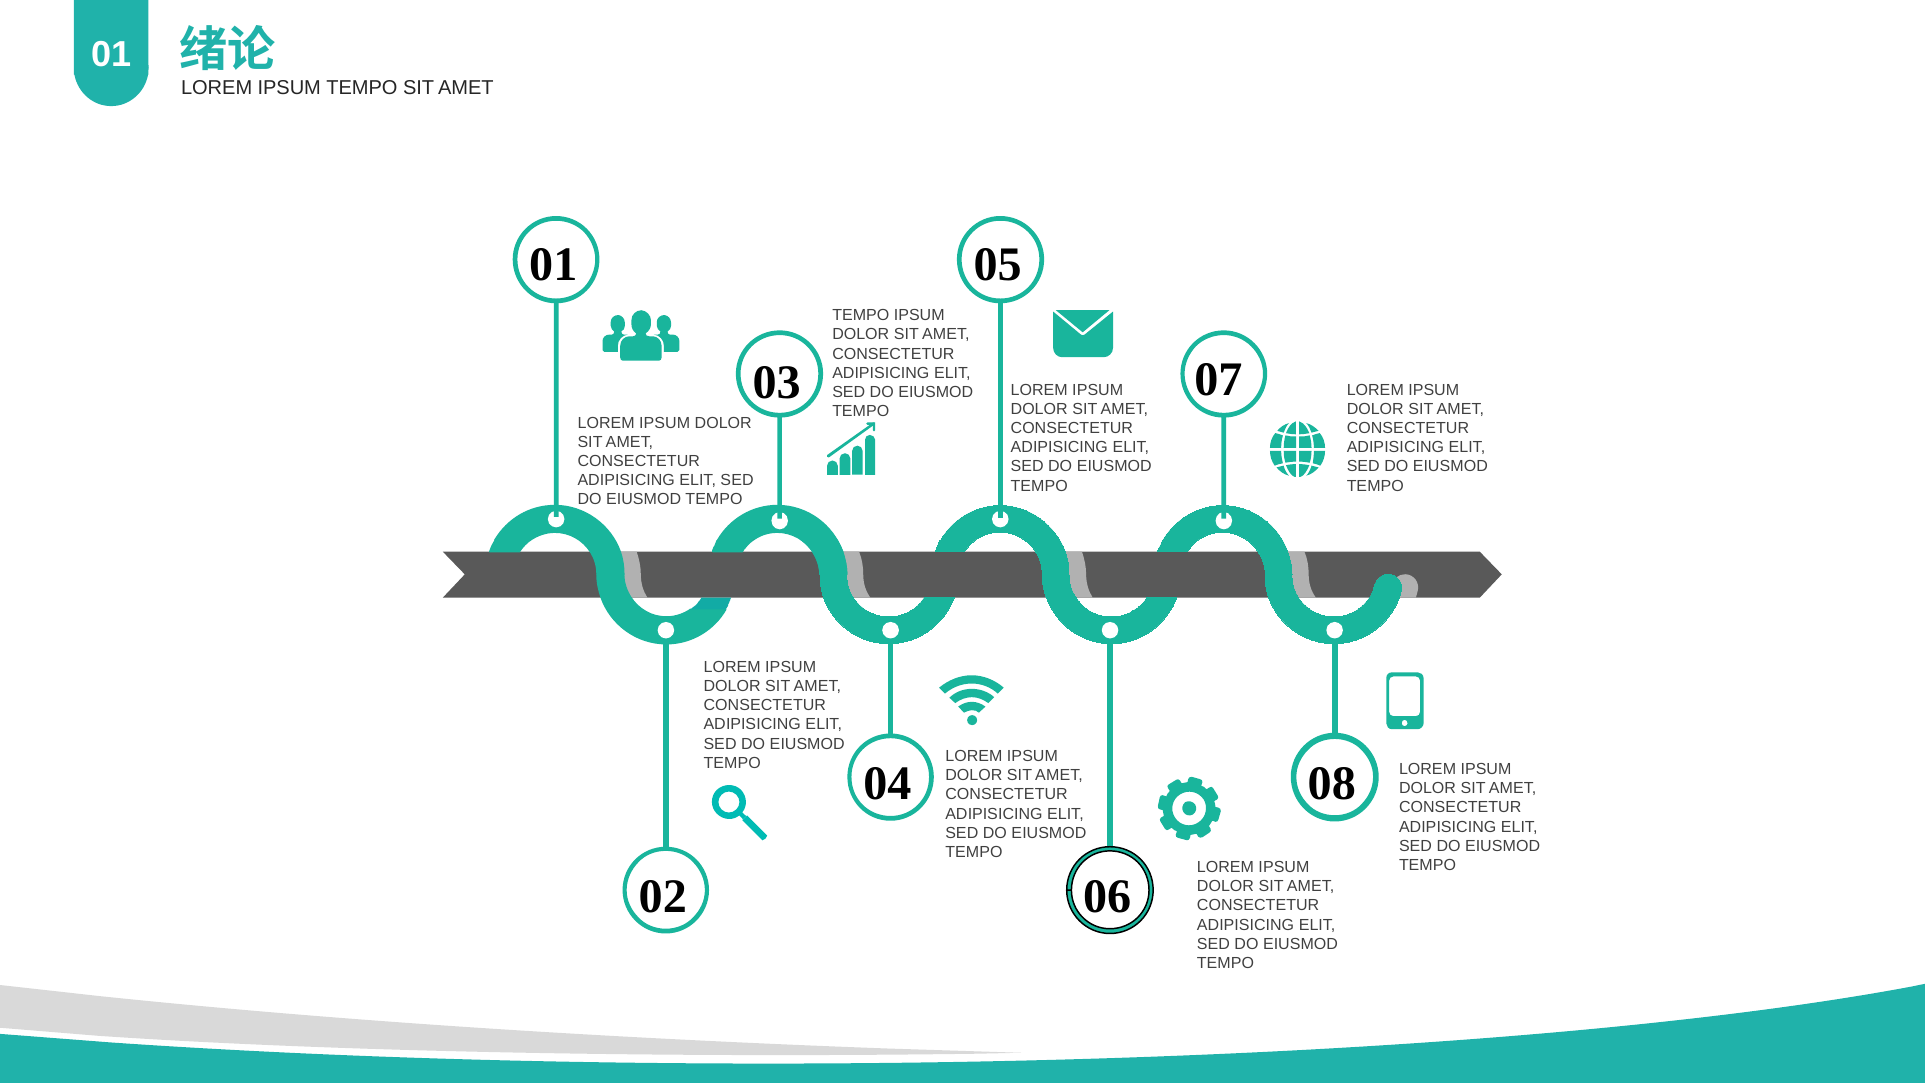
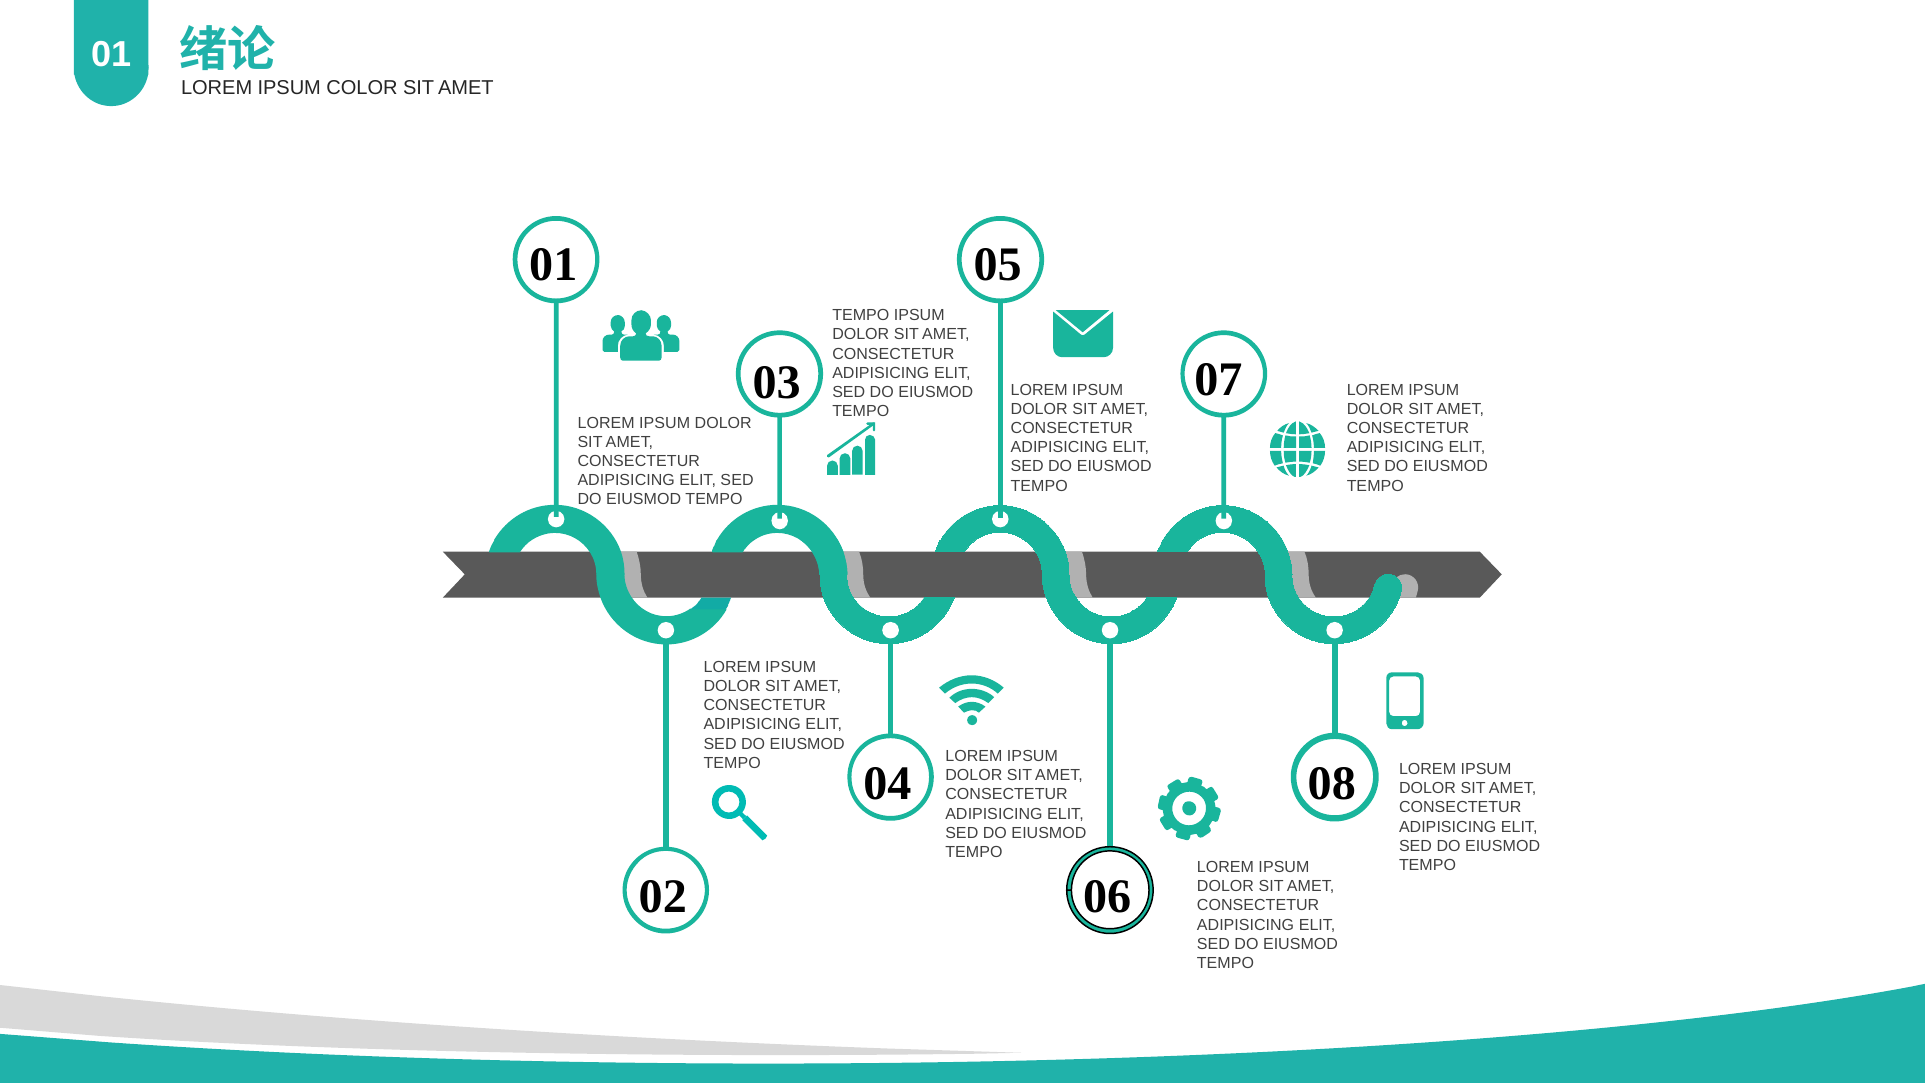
IPSUM TEMPO: TEMPO -> COLOR (362, 88)
